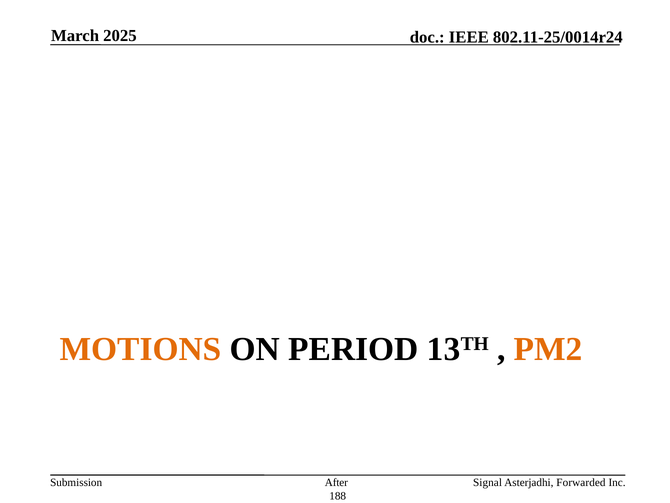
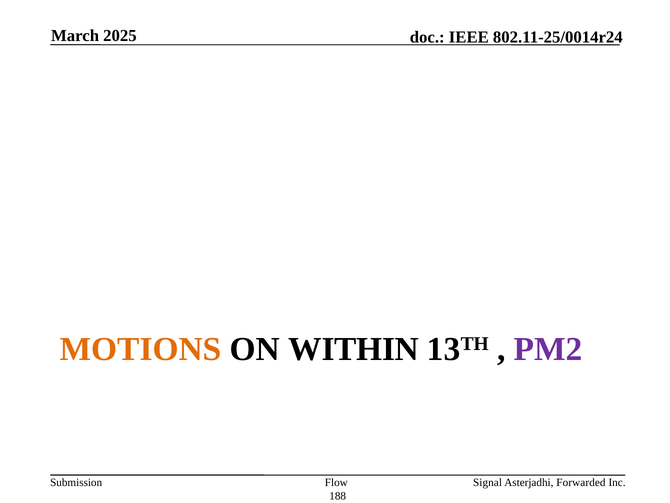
PERIOD: PERIOD -> WITHIN (354, 349)
PM2 colour: orange -> purple (548, 349)
After: After -> Flow (336, 482)
